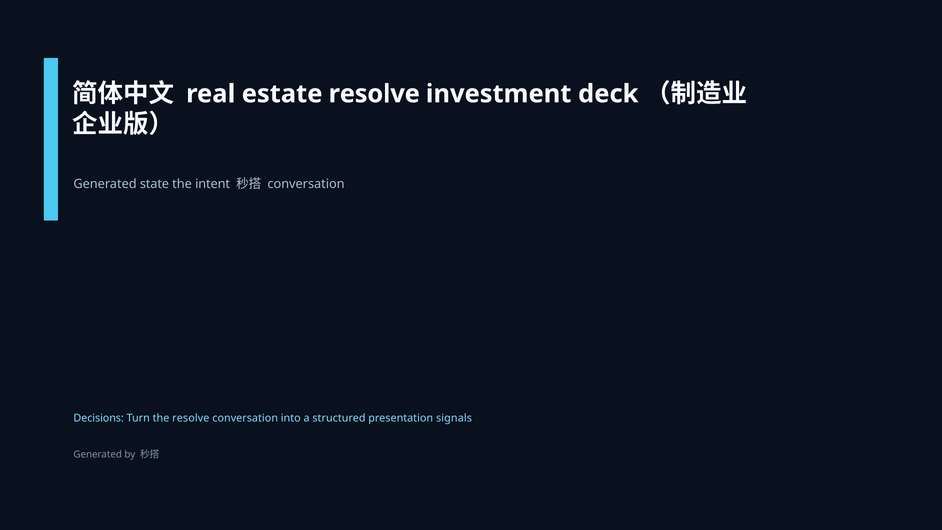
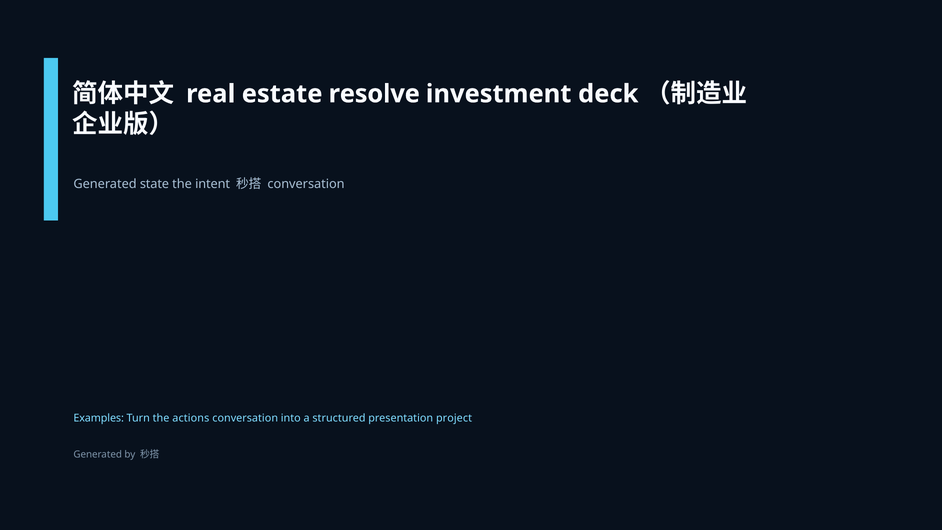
Decisions: Decisions -> Examples (99, 418)
the resolve: resolve -> actions (191, 418)
signals: signals -> project (454, 418)
